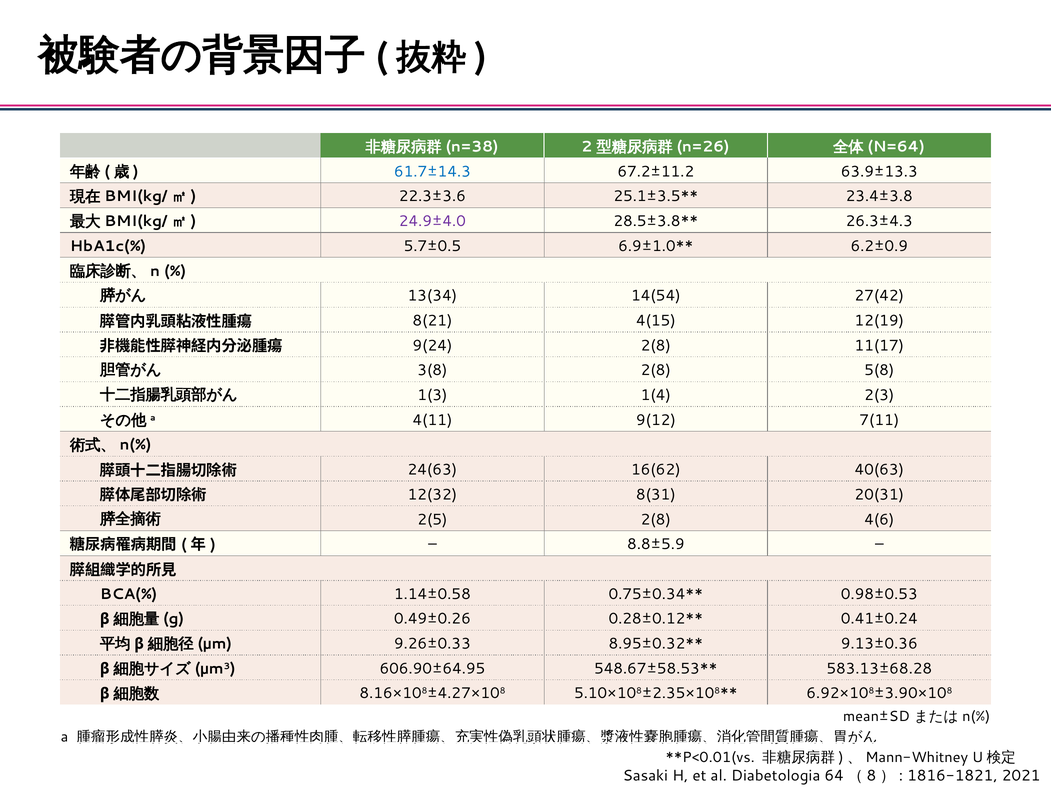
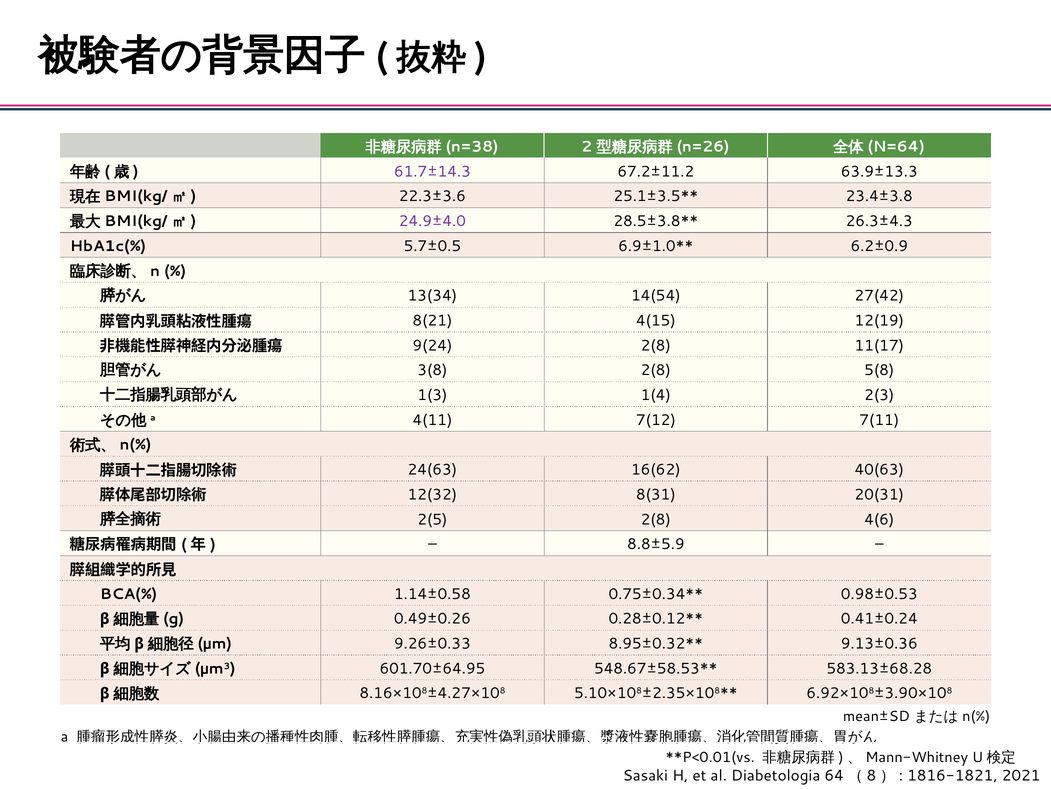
61.7±14.3 colour: blue -> purple (432, 171)
9(12: 9(12 -> 7(12 (656, 420)
606.90±64.95: 606.90±64.95 -> 601.70±64.95 (432, 668)
